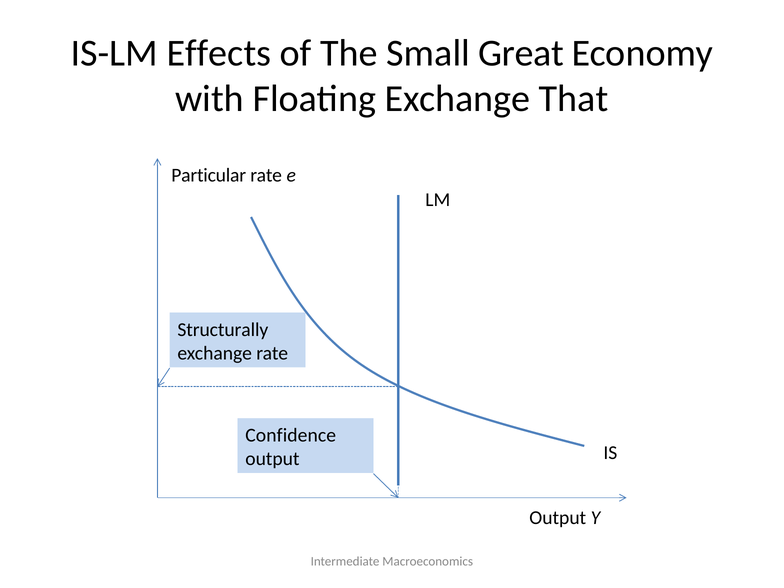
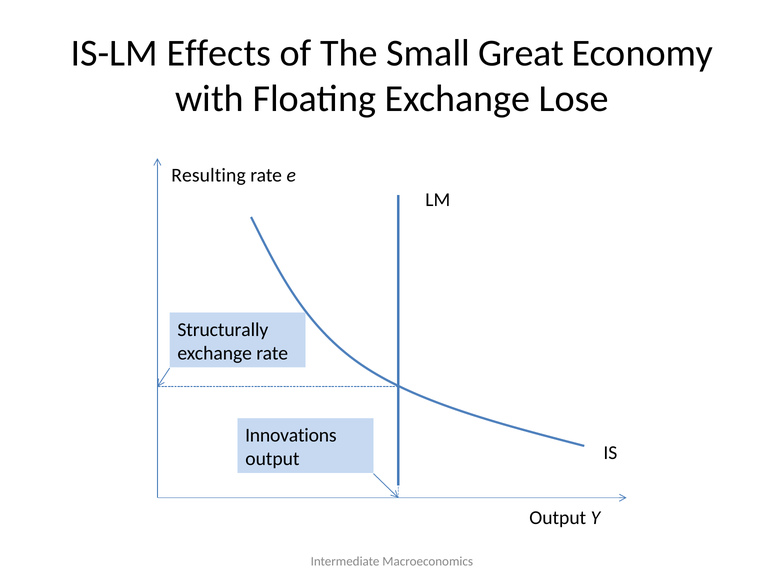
That: That -> Lose (574, 99)
Particular: Particular -> Resulting (209, 175)
Confidence: Confidence -> Innovations (291, 435)
